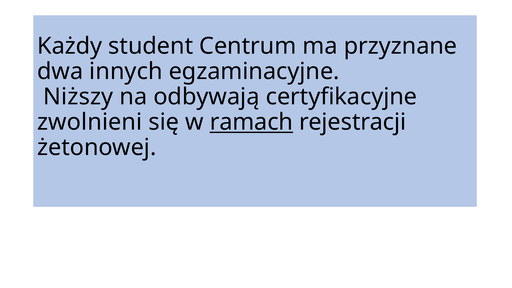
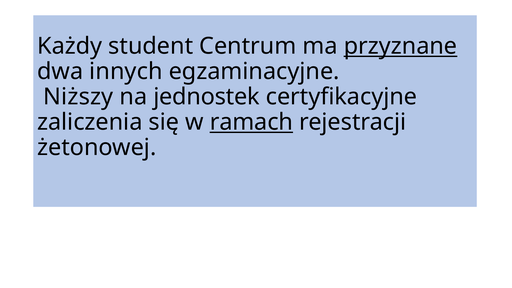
przyznane underline: none -> present (400, 46)
odbywają: odbywają -> jednostek (207, 97)
zwolnieni: zwolnieni -> zaliczenia (90, 122)
